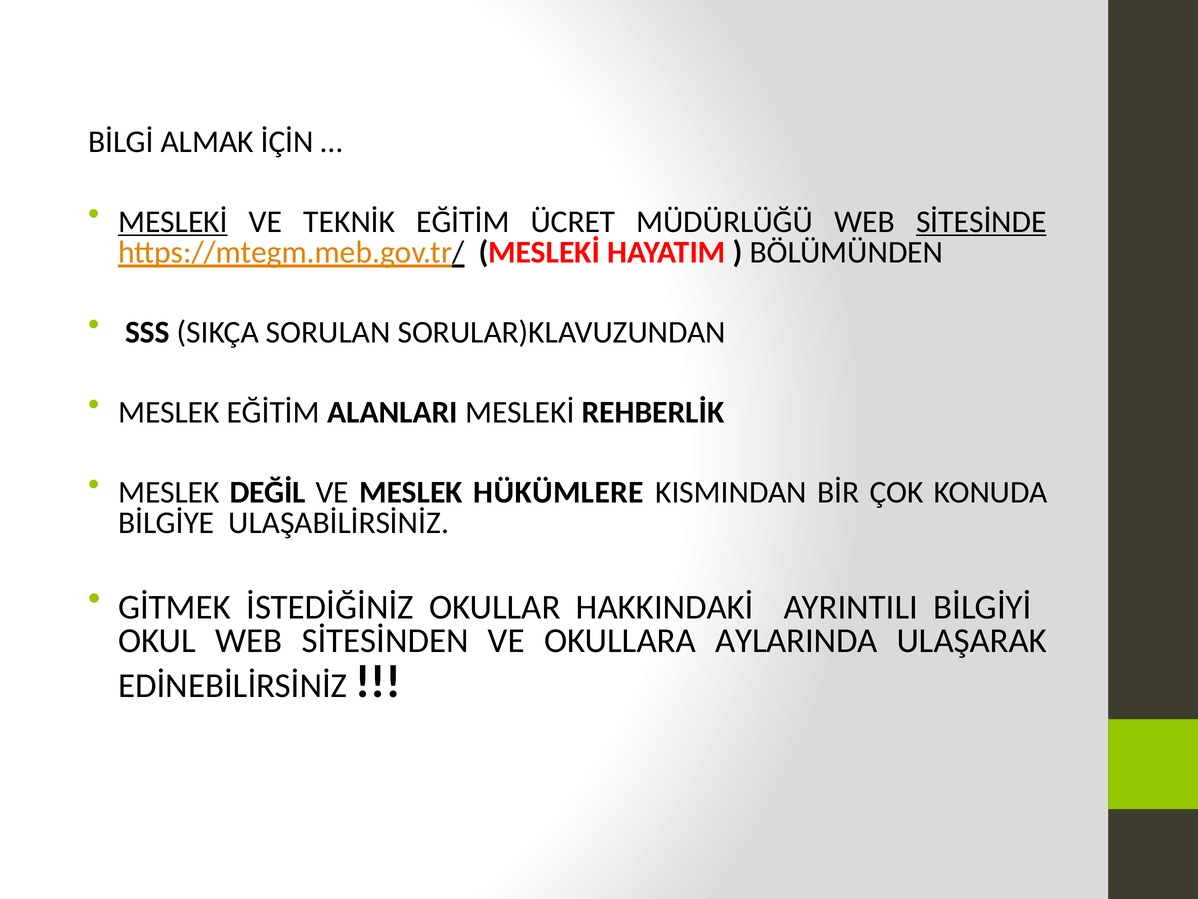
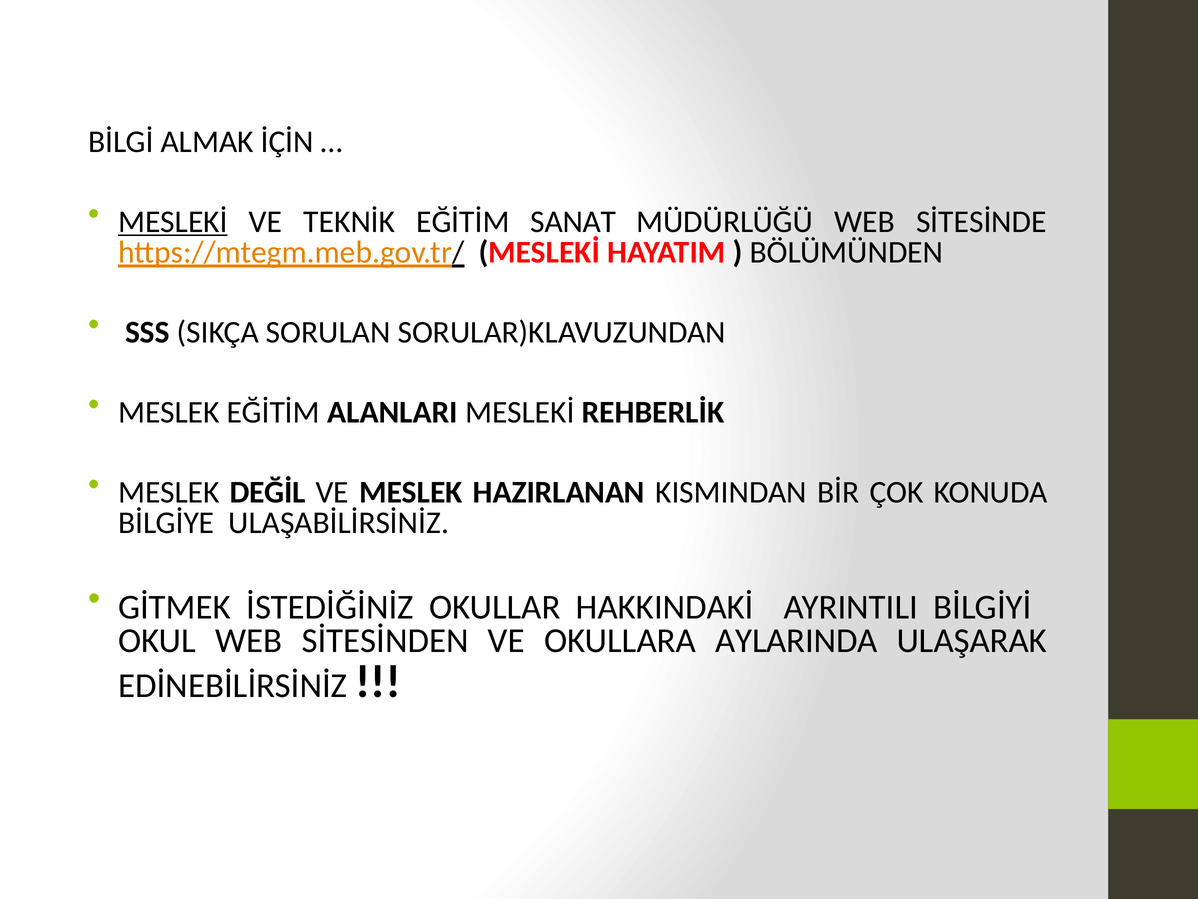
ÜCRET: ÜCRET -> SANAT (573, 221)
SİTESİNDE underline: present -> none (981, 221)
HÜKÜMLERE: HÜKÜMLERE -> HAZIRLANAN (559, 492)
